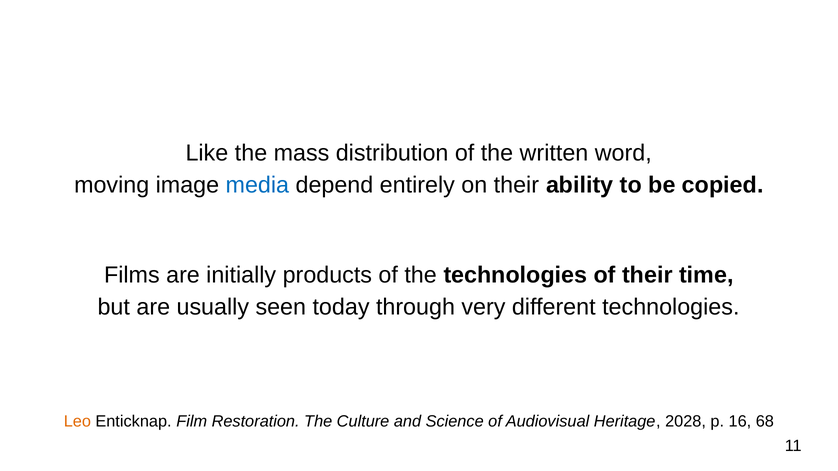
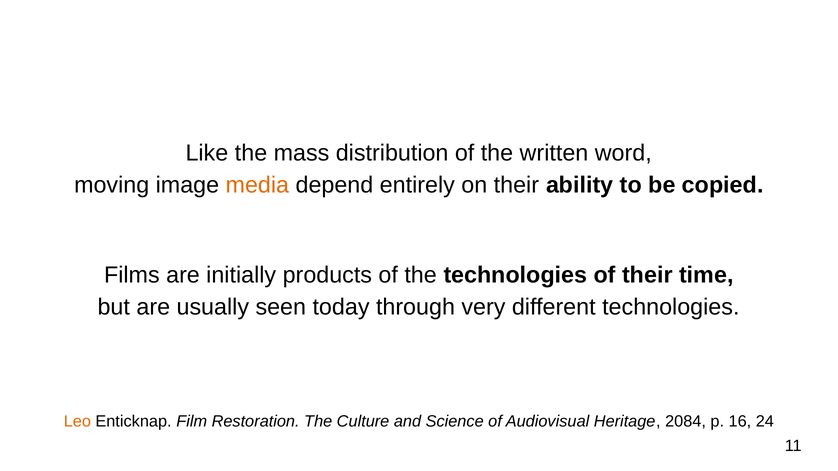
media colour: blue -> orange (257, 185)
2028: 2028 -> 2084 (686, 422)
68: 68 -> 24 (765, 422)
